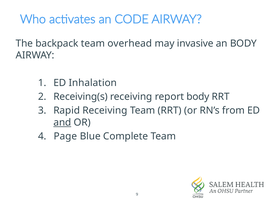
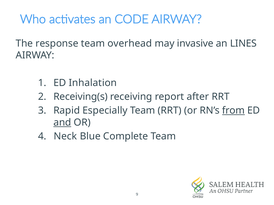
backpack: backpack -> response (57, 44)
an BODY: BODY -> LINES (243, 44)
report body: body -> after (198, 97)
Rapid Receiving: Receiving -> Especially (105, 111)
from underline: none -> present (233, 111)
Page: Page -> Neck (65, 137)
